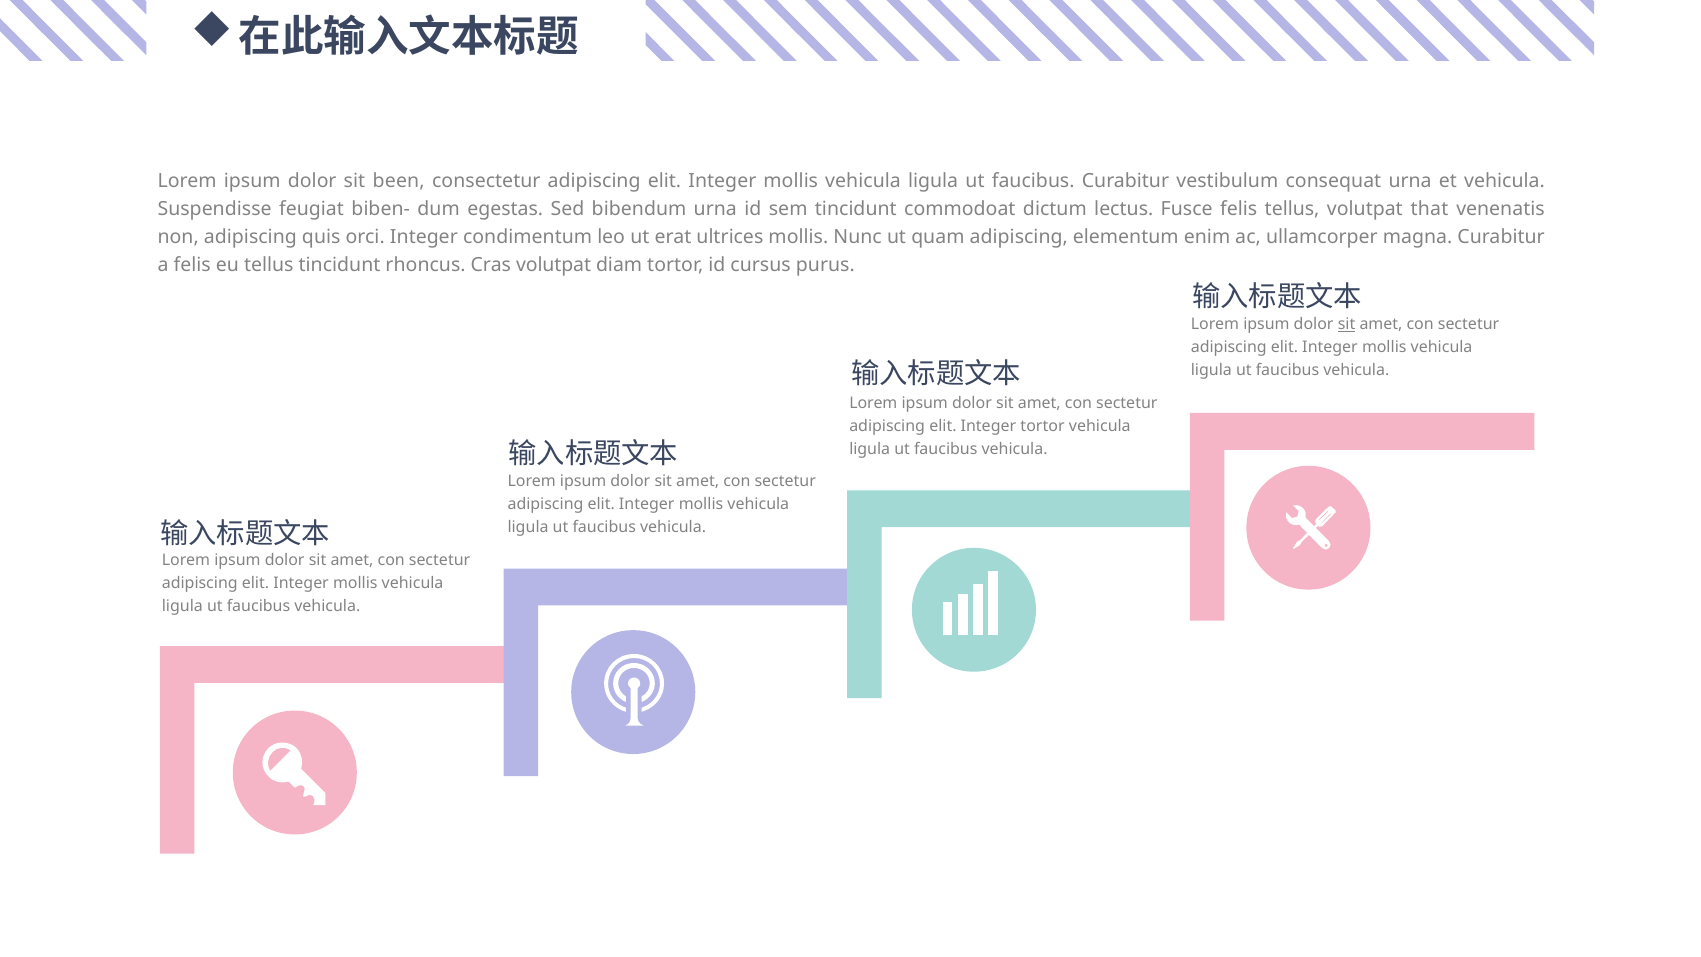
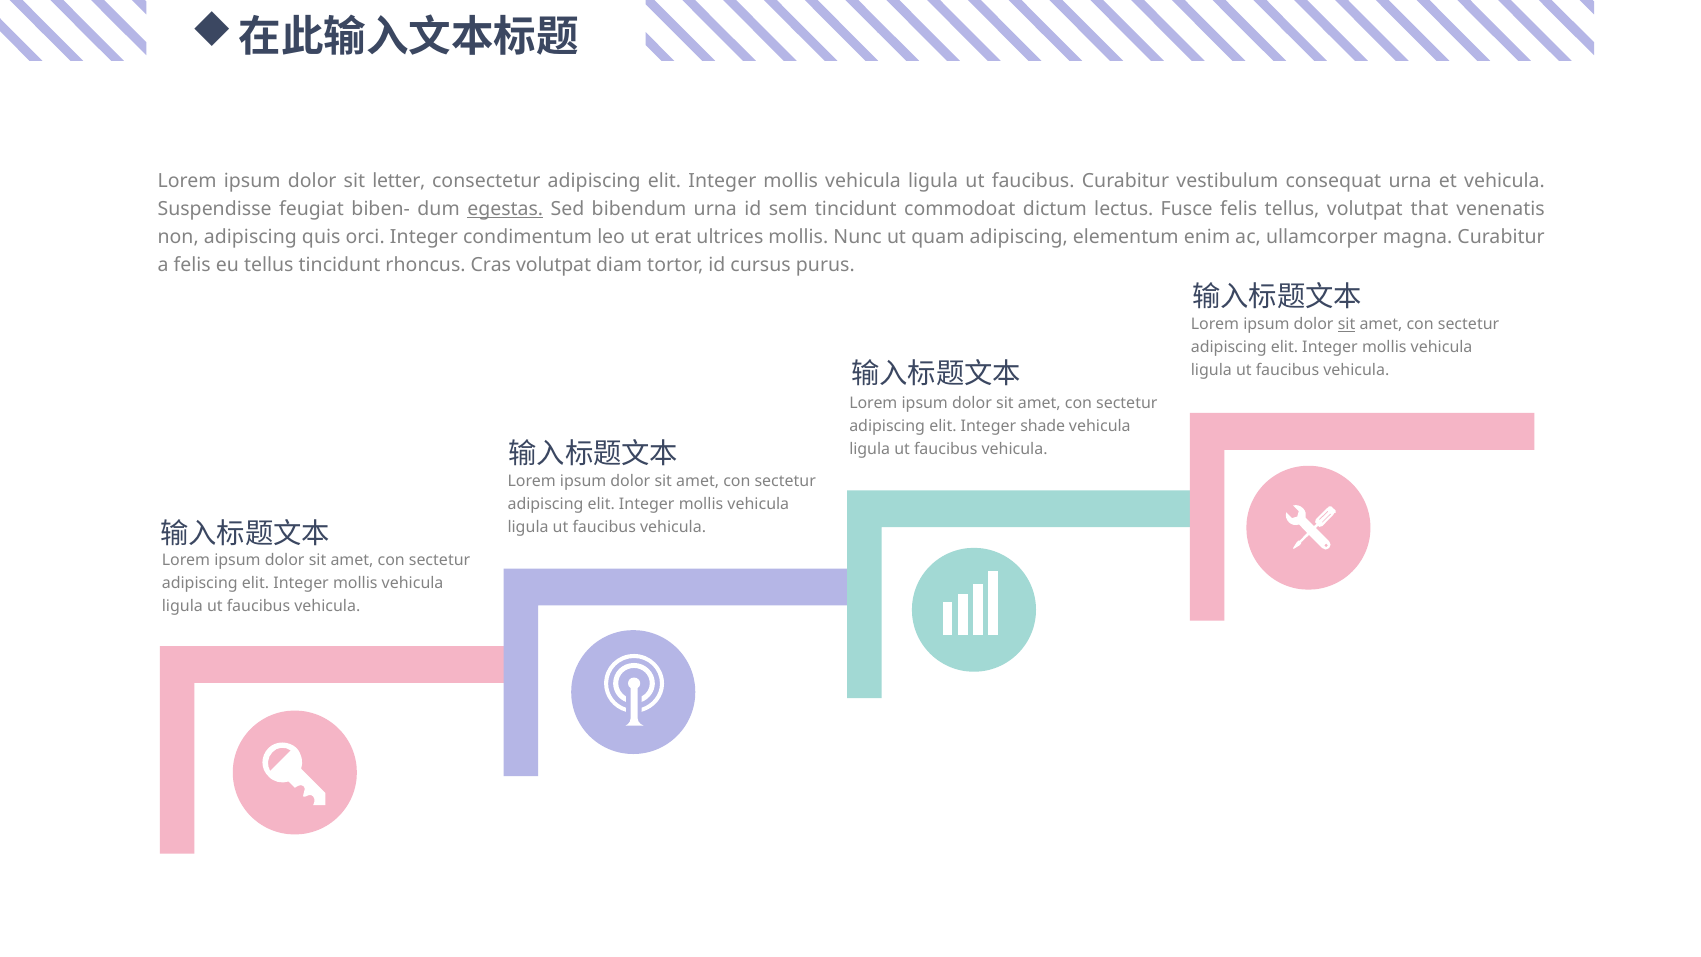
been: been -> letter (399, 181)
egestas underline: none -> present (505, 209)
Integer tortor: tortor -> shade (1043, 426)
